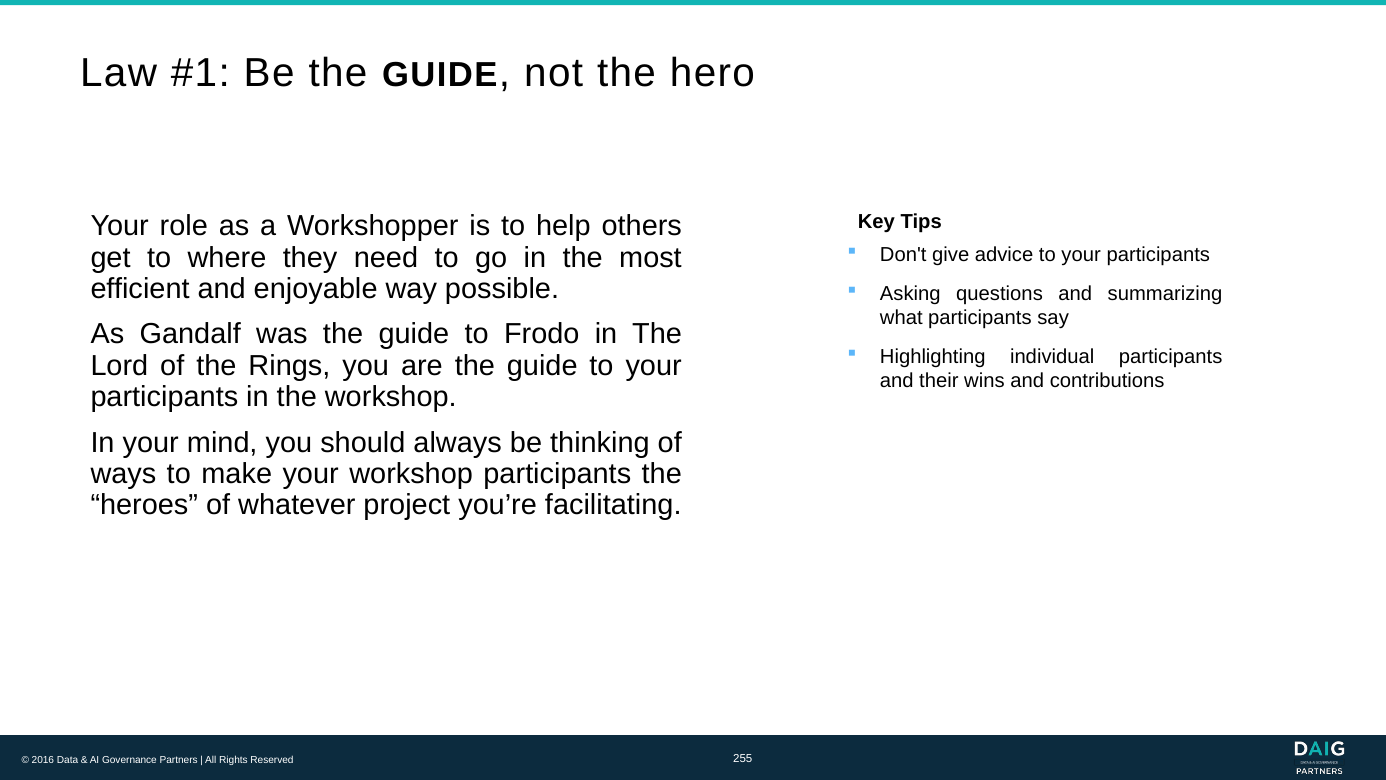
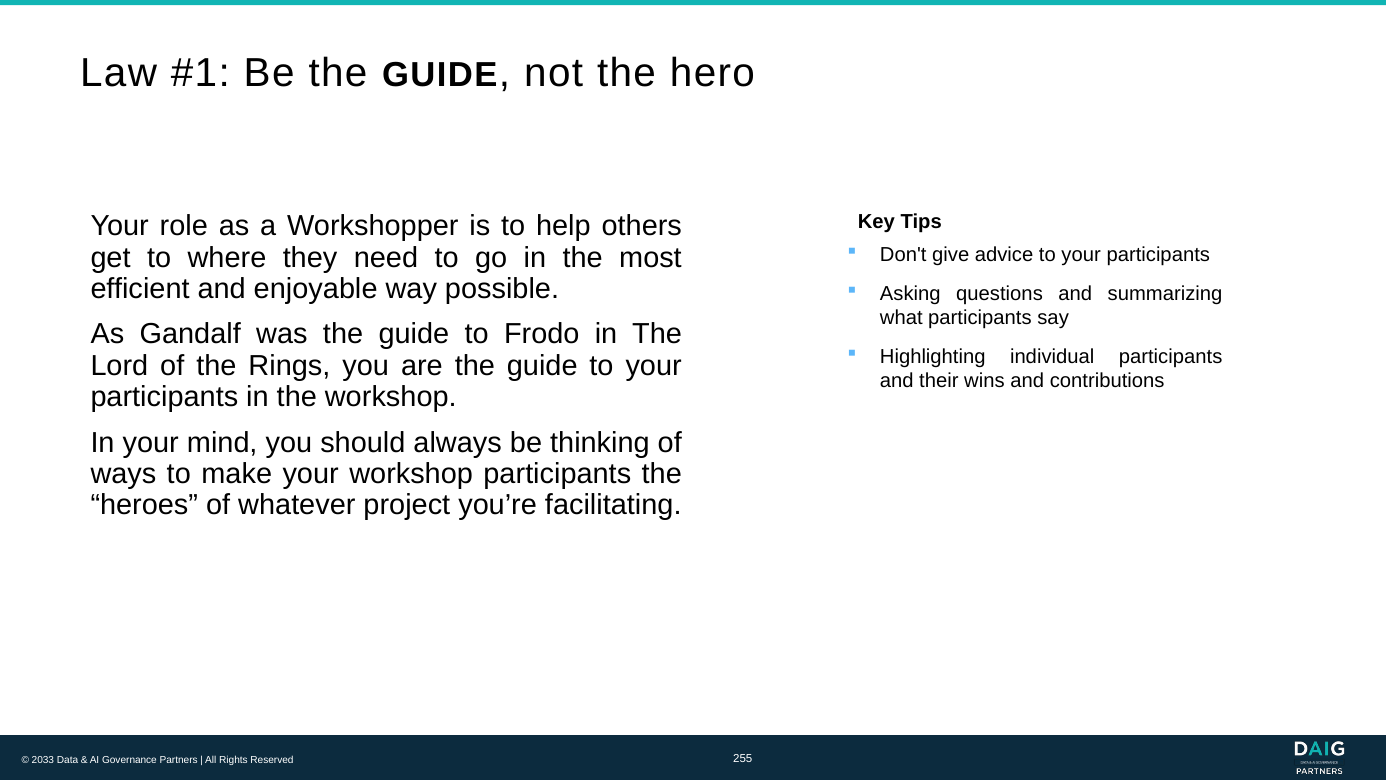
2016: 2016 -> 2033 (43, 759)
